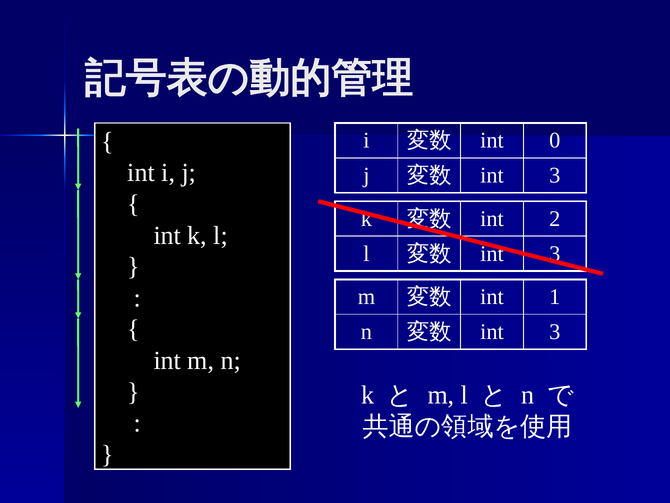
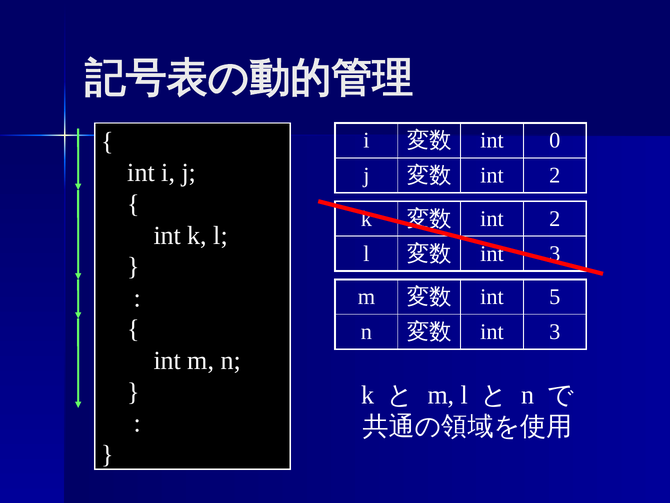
3: 3 -> 2 (555, 175)
1: 1 -> 5 (555, 297)
